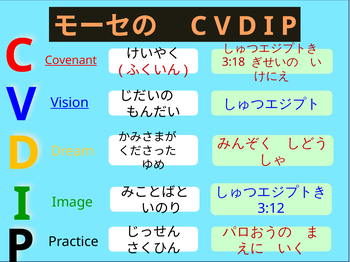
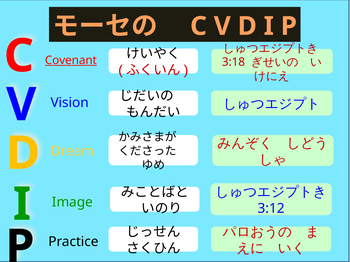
Vision underline: present -> none (70, 103)
